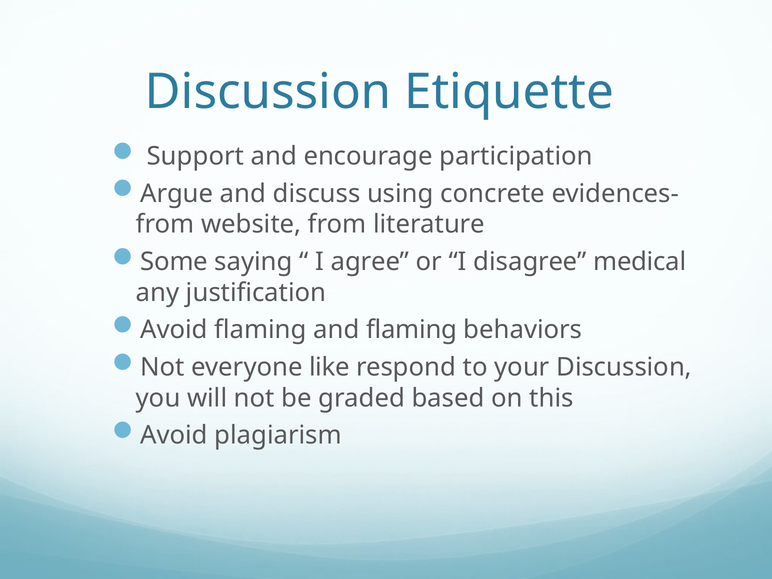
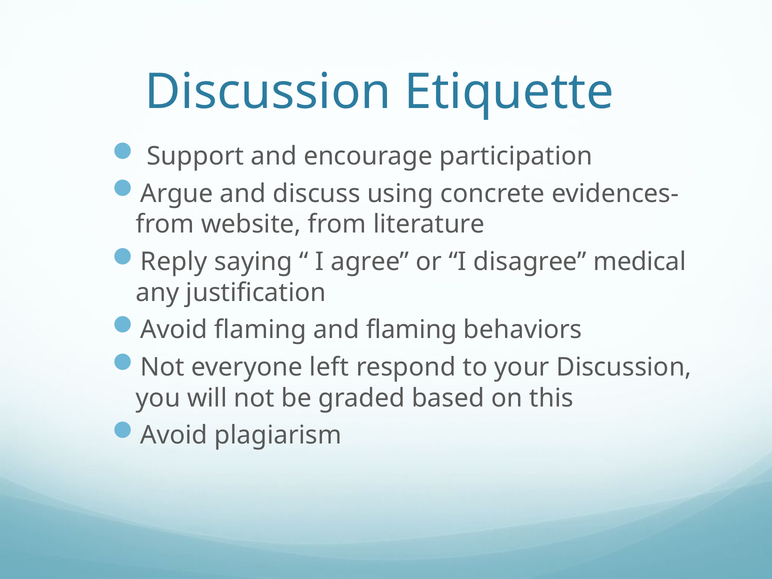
Some: Some -> Reply (174, 262)
like: like -> left (329, 367)
